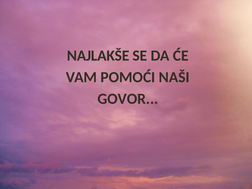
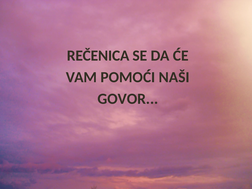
NAJLAKŠE: NAJLAKŠE -> REČENICA (98, 56)
